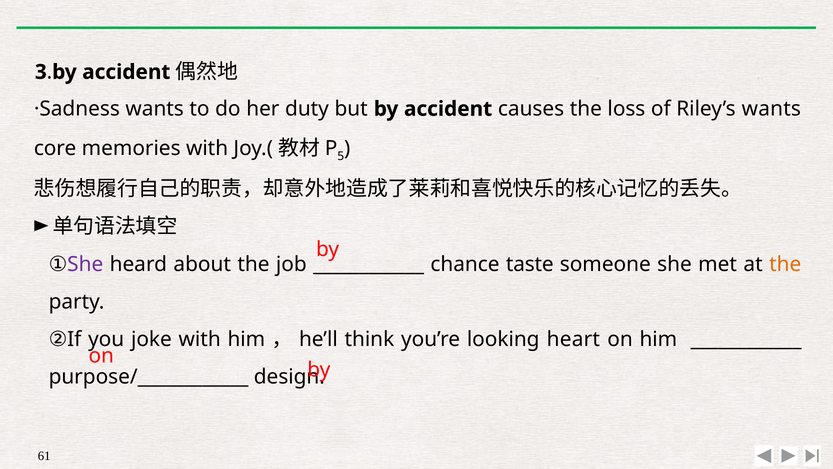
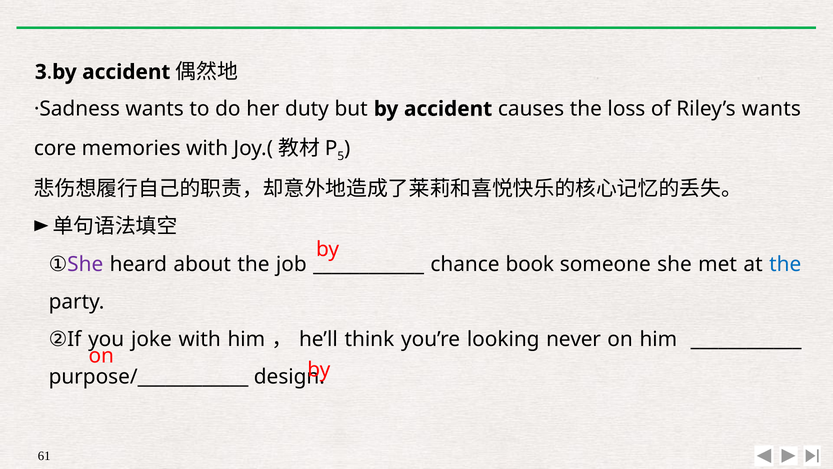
taste: taste -> book (530, 264)
the colour: orange -> blue (785, 264)
heart: heart -> never (574, 339)
